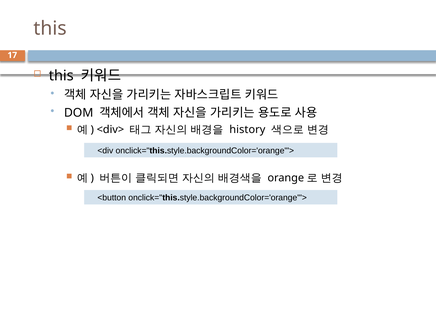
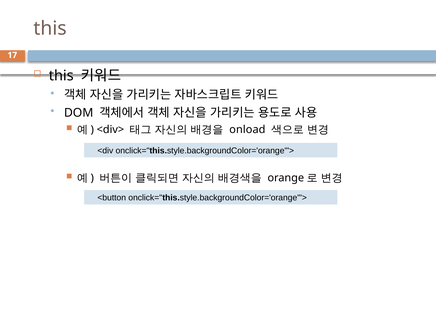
history: history -> onload (247, 130)
